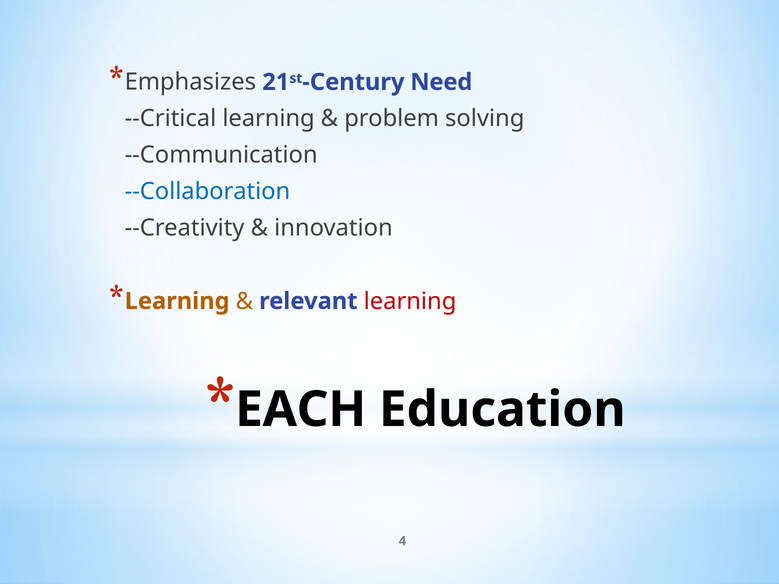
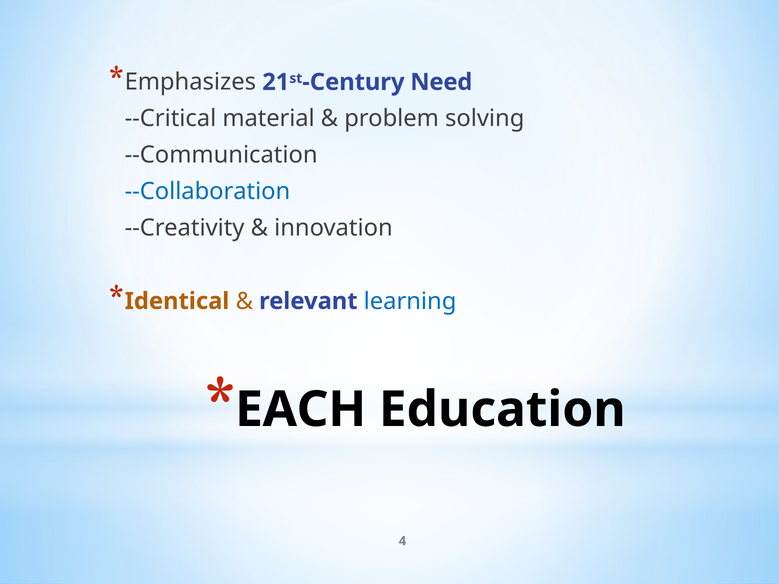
--Critical learning: learning -> material (269, 119)
Learning: Learning -> Identical (177, 301)
learning colour: red -> blue (410, 301)
